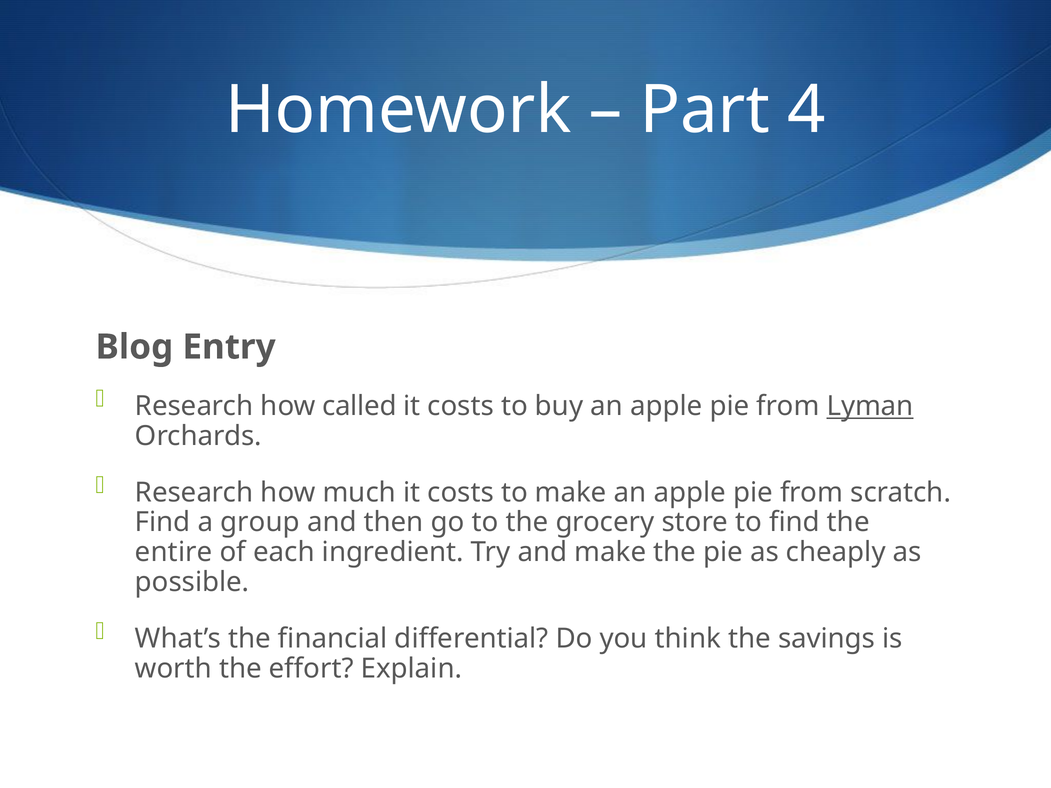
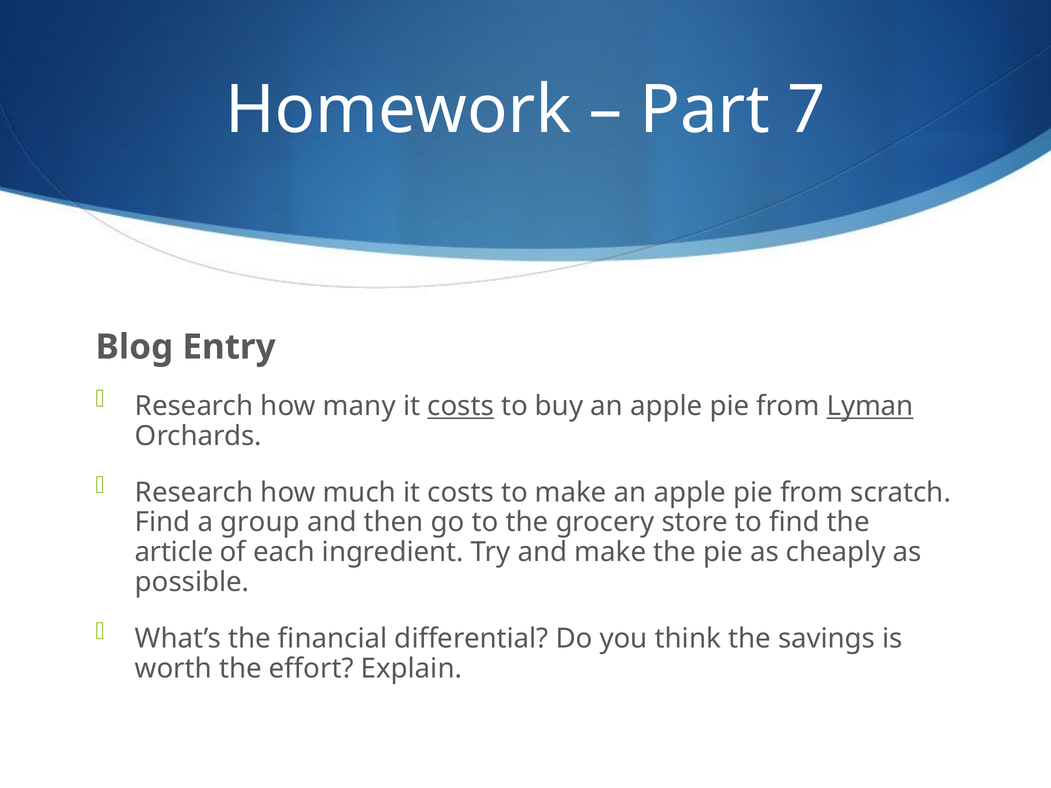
4: 4 -> 7 (806, 110)
called: called -> many (359, 406)
costs underline: none -> present (461, 406)
entire: entire -> article (174, 552)
